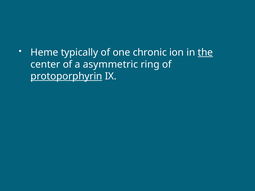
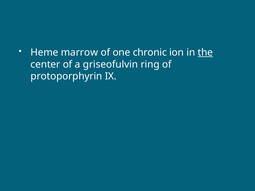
typically: typically -> marrow (79, 53)
asymmetric: asymmetric -> griseofulvin (110, 64)
protoporphyrin underline: present -> none (66, 76)
